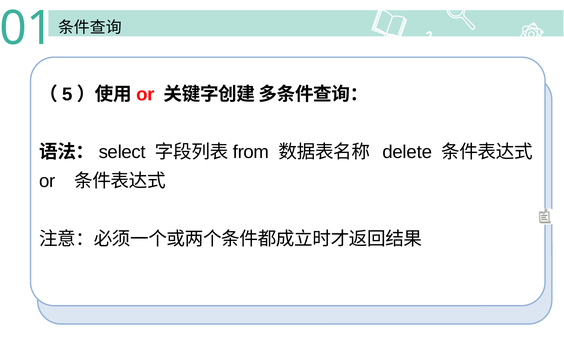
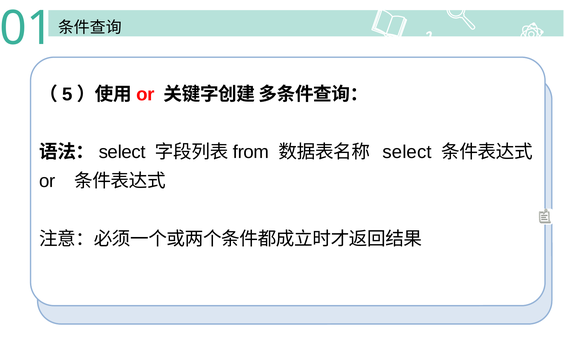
delete: delete -> select (407, 152)
